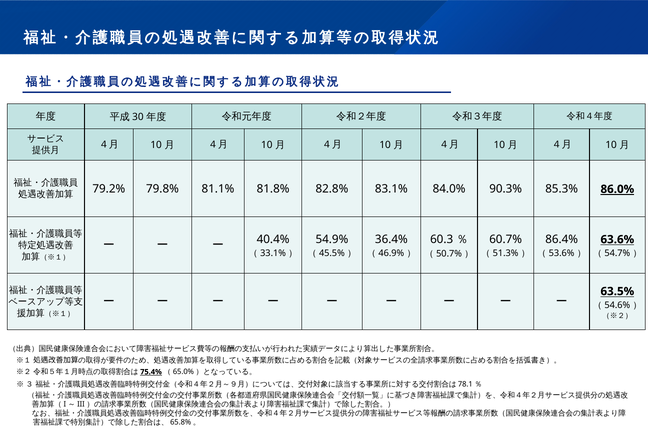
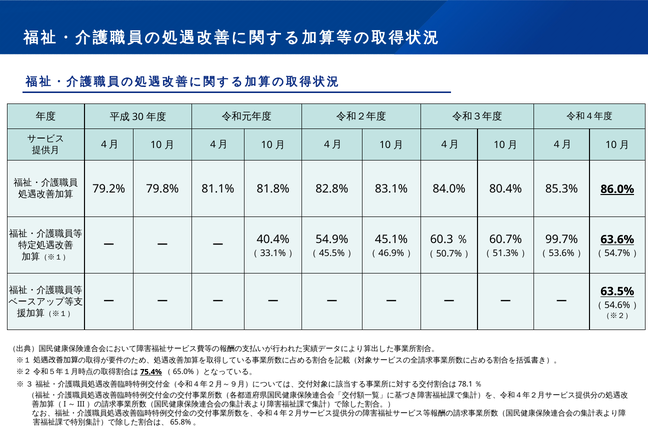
90.3%: 90.3% -> 80.4% (506, 189)
36.4%: 36.4% -> 45.1% (391, 240)
86.4%: 86.4% -> 99.7% (562, 240)
